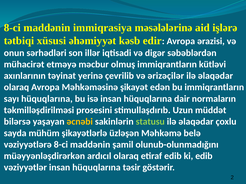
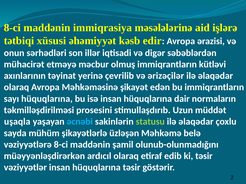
bilərsə: bilərsə -> uşaqla (17, 122)
əcnəbi colour: yellow -> light blue (80, 122)
ki edib: edib -> təsir (204, 156)
